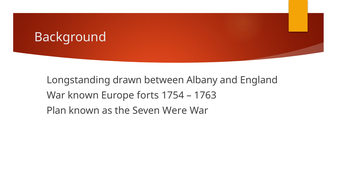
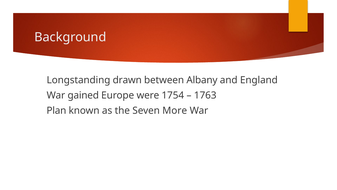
War known: known -> gained (83, 95)
forts: forts -> were (148, 95)
Were: Were -> More (175, 110)
